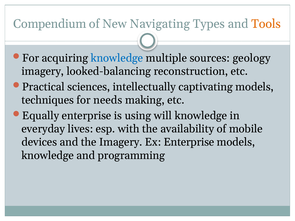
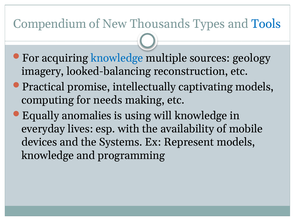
Navigating: Navigating -> Thousands (160, 24)
Tools colour: orange -> blue (266, 24)
sciences: sciences -> promise (89, 87)
techniques: techniques -> computing (48, 100)
Equally enterprise: enterprise -> anomalies (87, 116)
the Imagery: Imagery -> Systems (121, 142)
Ex Enterprise: Enterprise -> Represent (189, 142)
